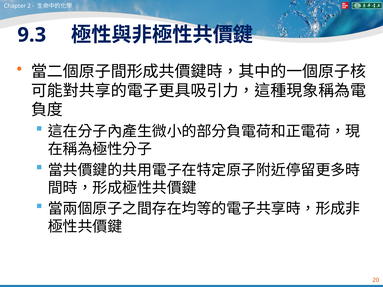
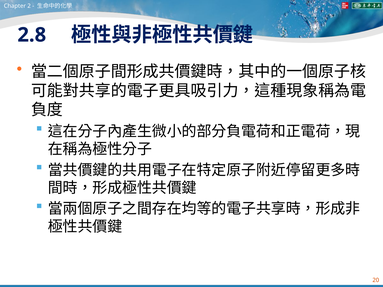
9.3: 9.3 -> 2.8 (32, 35)
